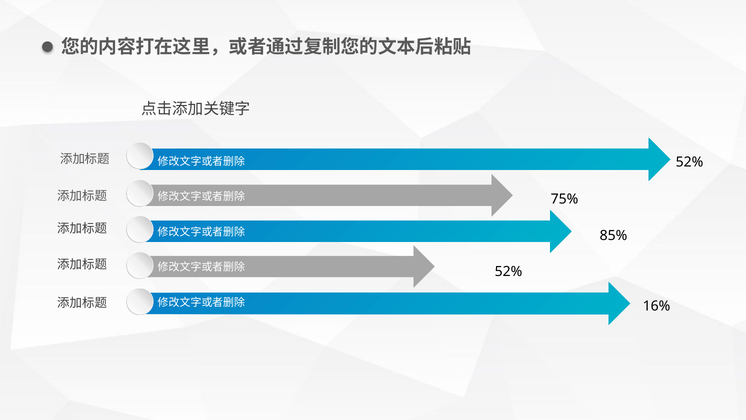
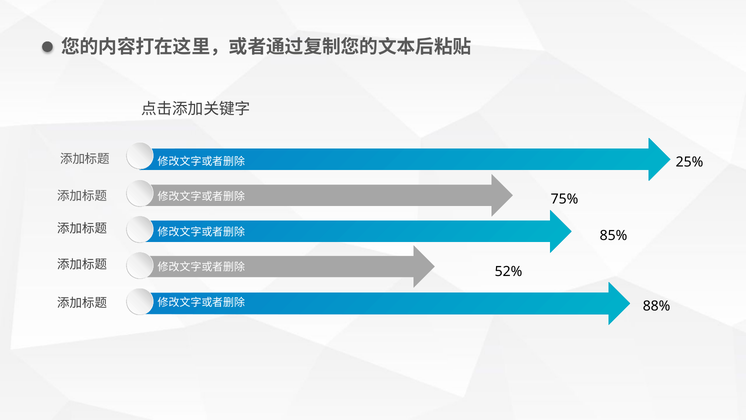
52%: 52% -> 25% (690, 162)
16%: 16% -> 88% (657, 306)
